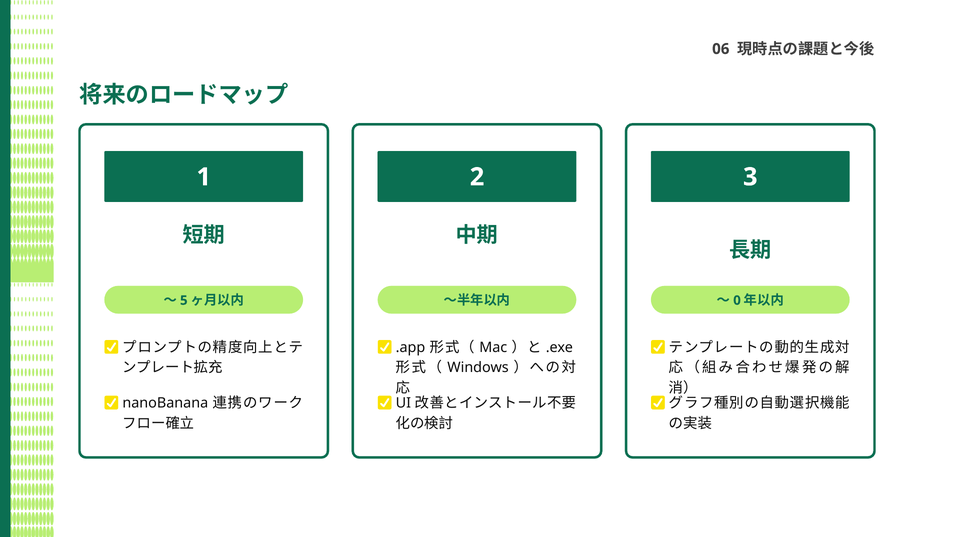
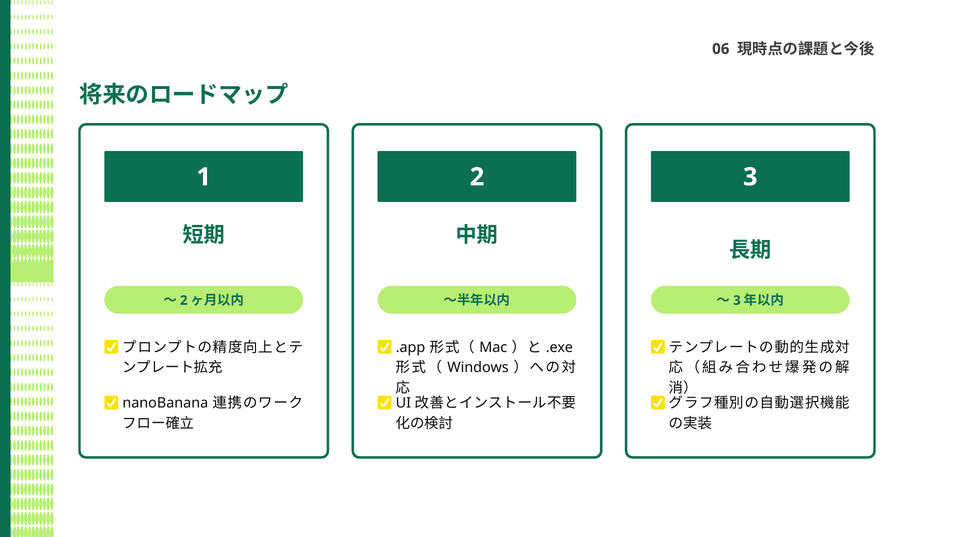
5: 5 -> 2 (184, 300)
0: 0 -> 3 (737, 300)
